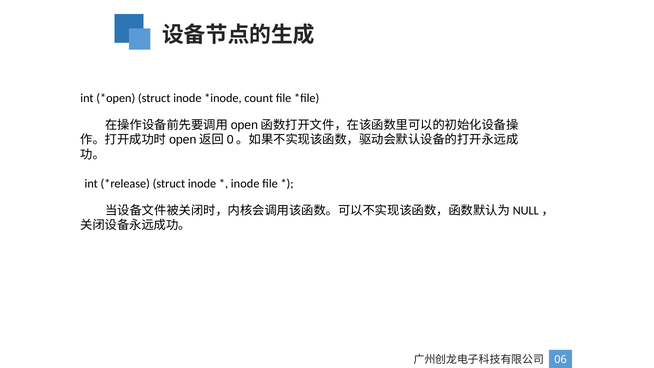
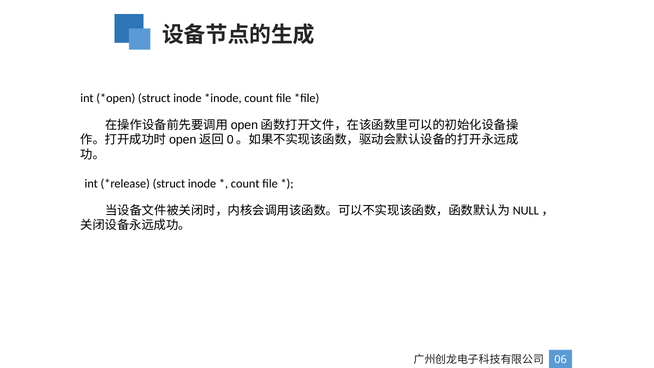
inode: inode -> count (245, 184)
